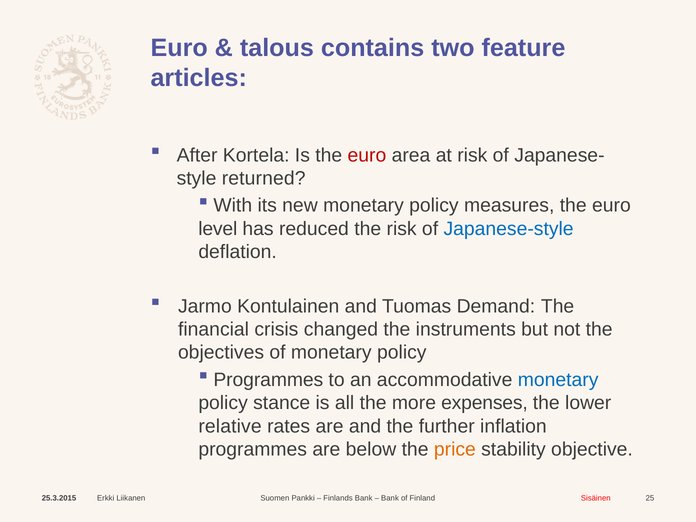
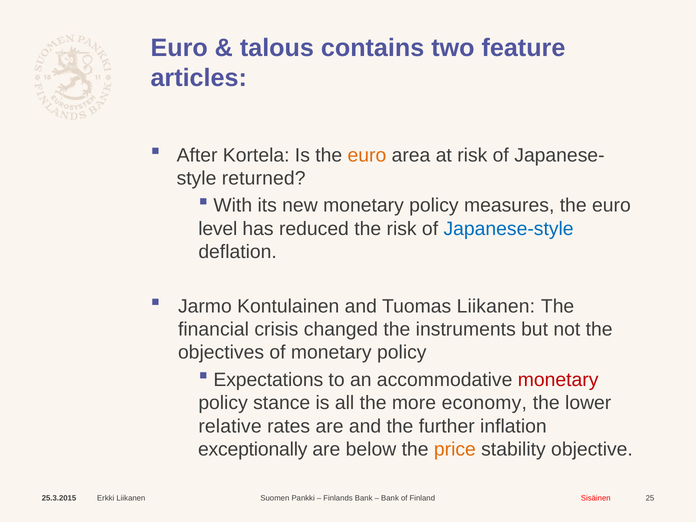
euro colour: red -> orange (367, 155)
Tuomas Demand: Demand -> Liikanen (496, 306)
Programmes: Programmes -> Expectations (268, 380)
monetary colour: blue -> red (558, 380)
expenses: expenses -> economy (484, 403)
programmes: programmes -> exceptionally (253, 449)
